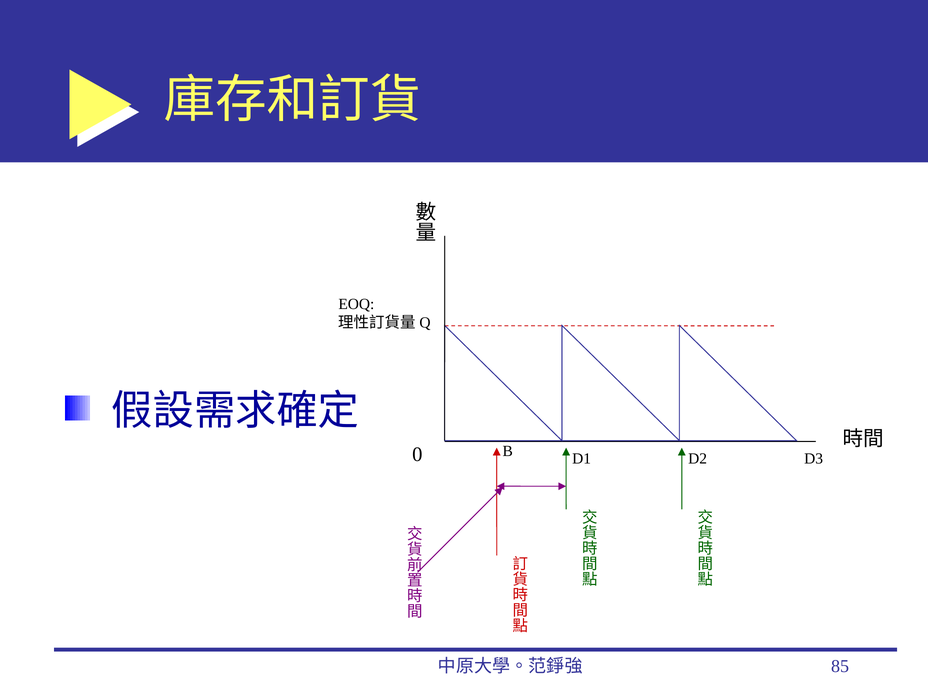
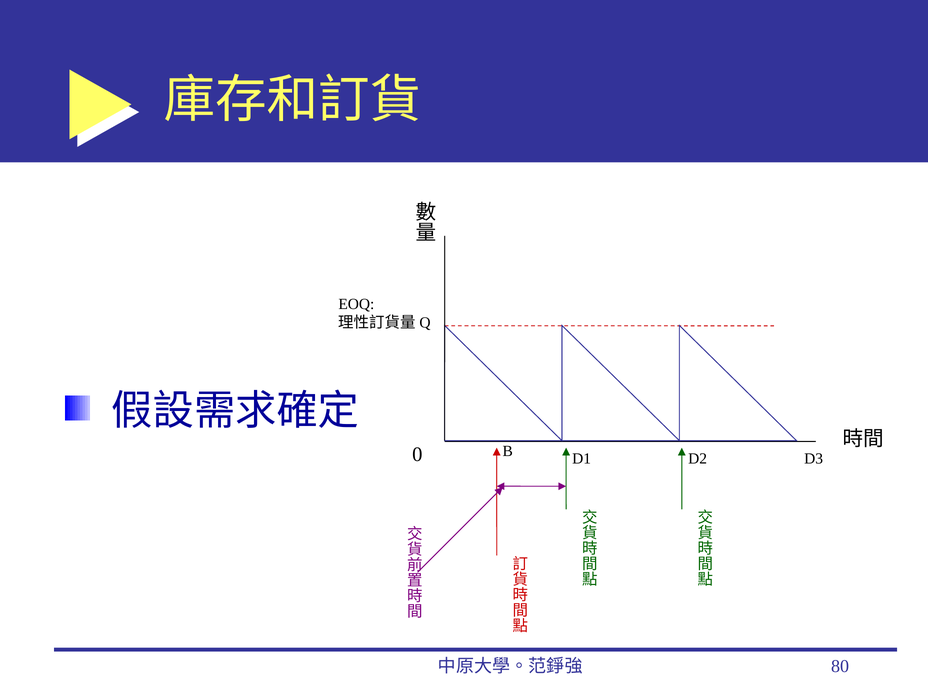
85: 85 -> 80 (840, 666)
